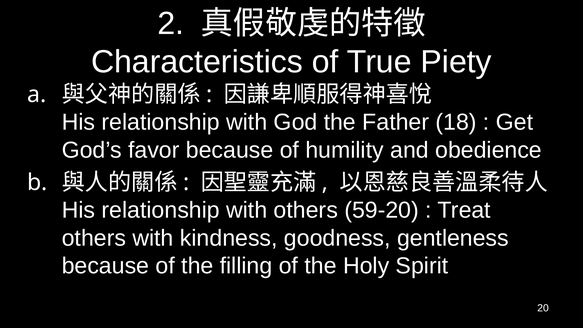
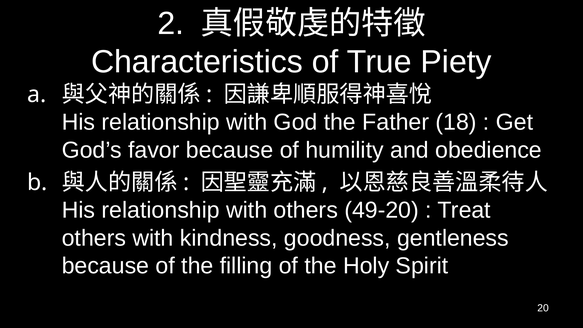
59-20: 59-20 -> 49-20 (382, 210)
